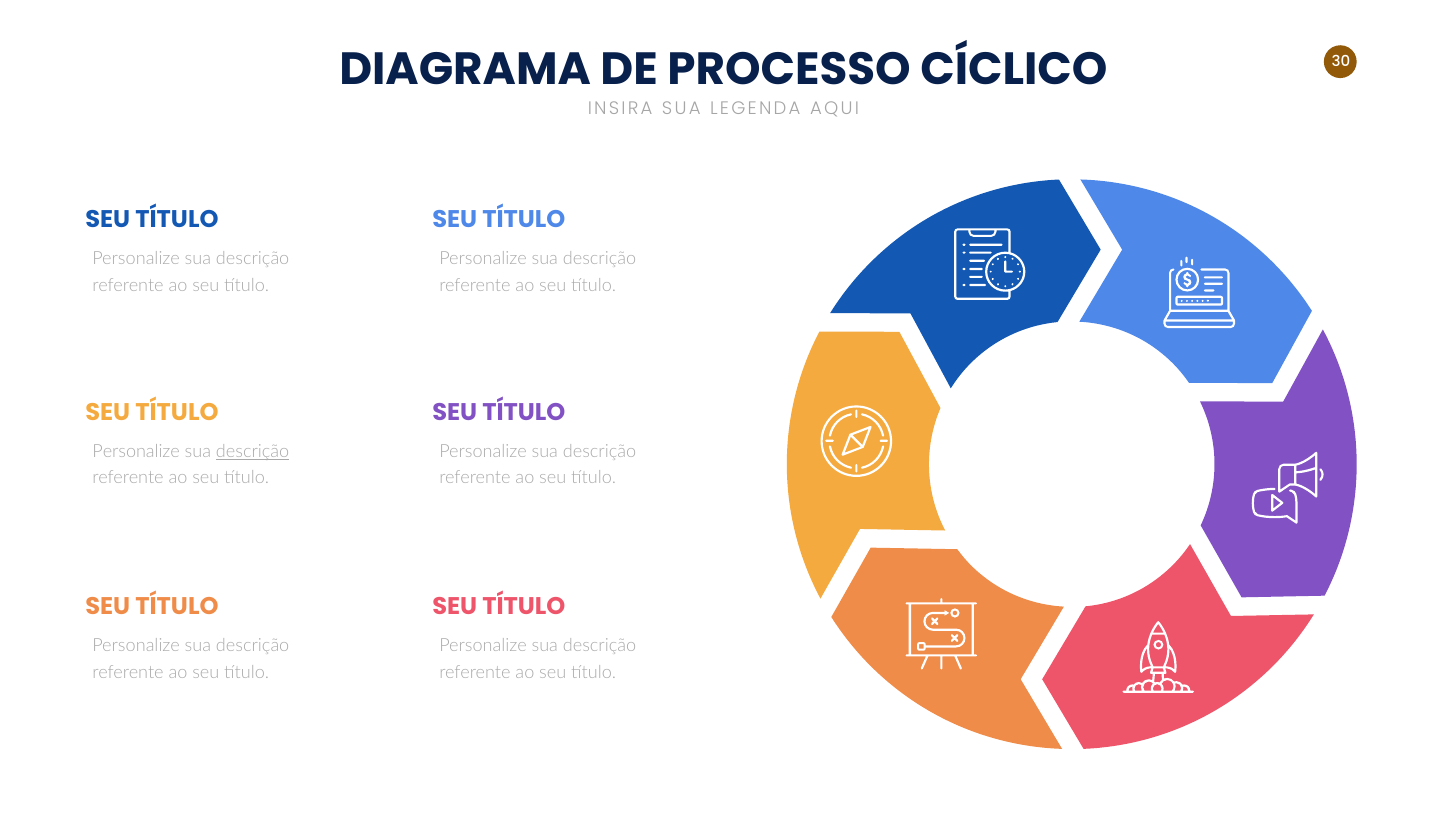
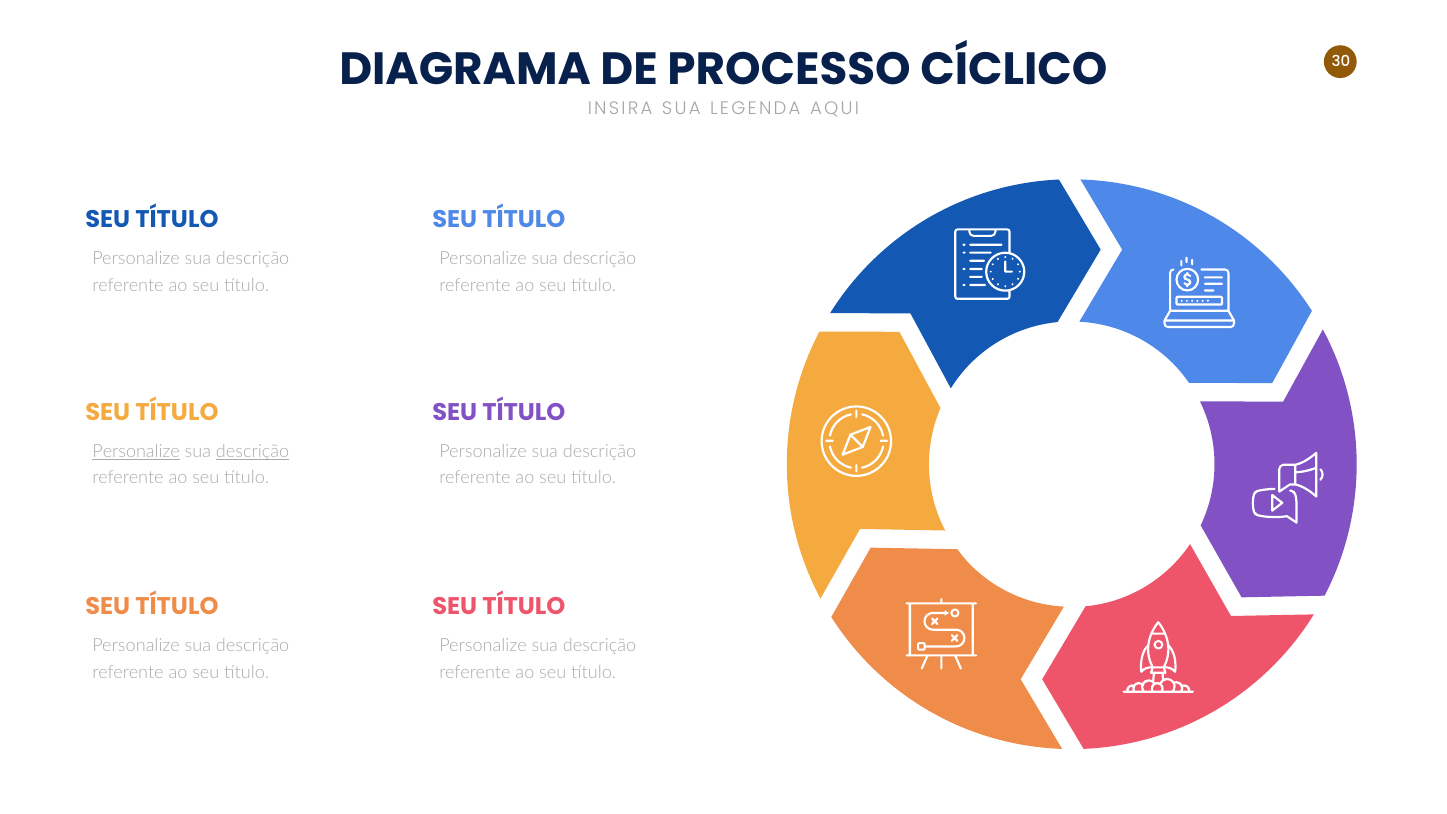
Personalize underline: none -> present (136, 451)
